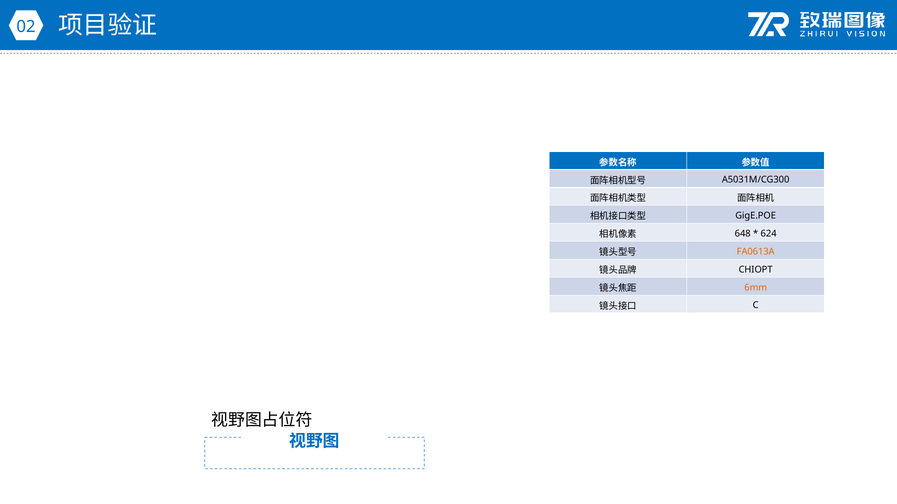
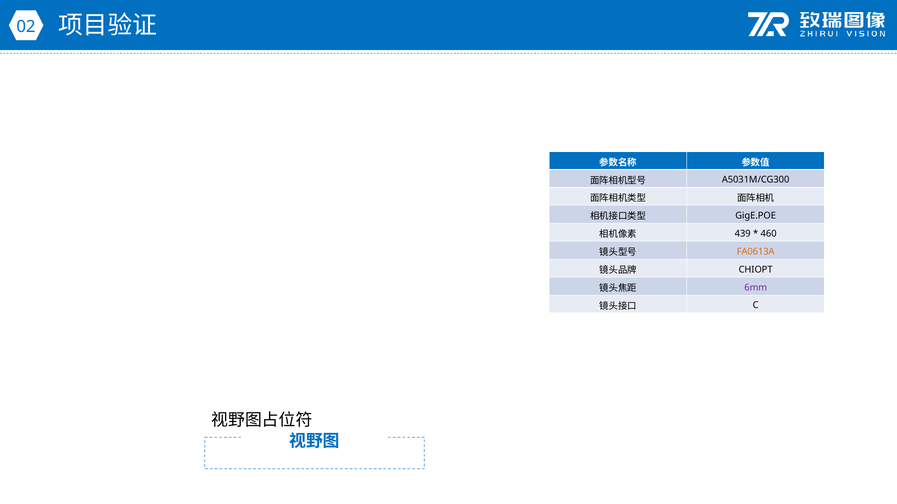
648: 648 -> 439 (743, 234)
624: 624 -> 460 (769, 234)
6mm colour: orange -> purple (756, 288)
